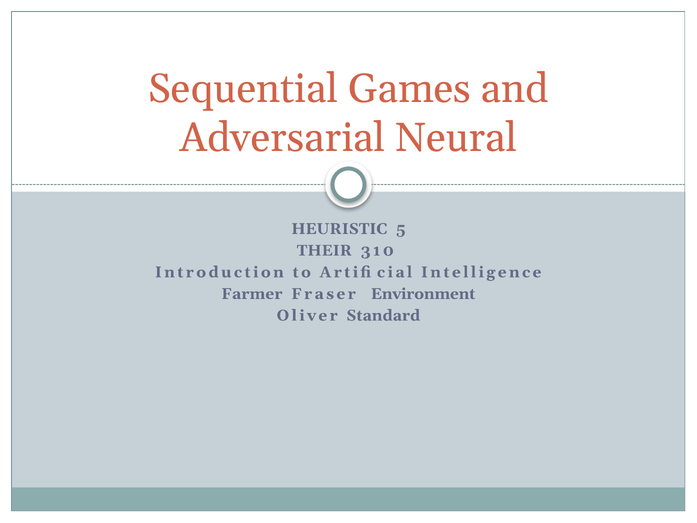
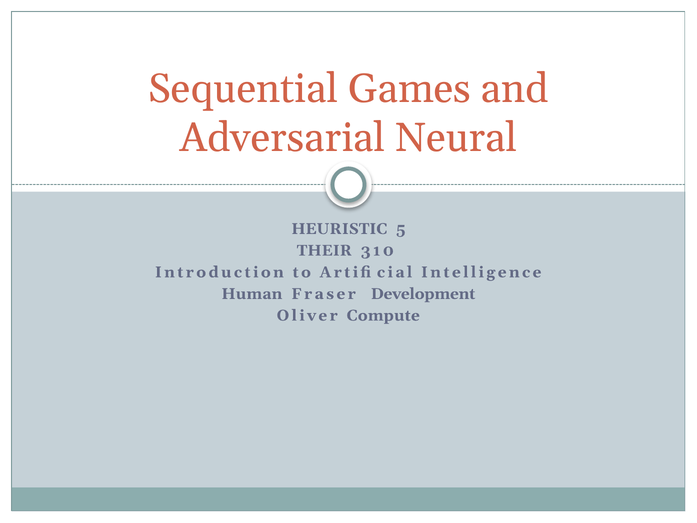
Farmer: Farmer -> Human (252, 294)
Environment: Environment -> Development (423, 294)
Standard: Standard -> Compute (383, 315)
